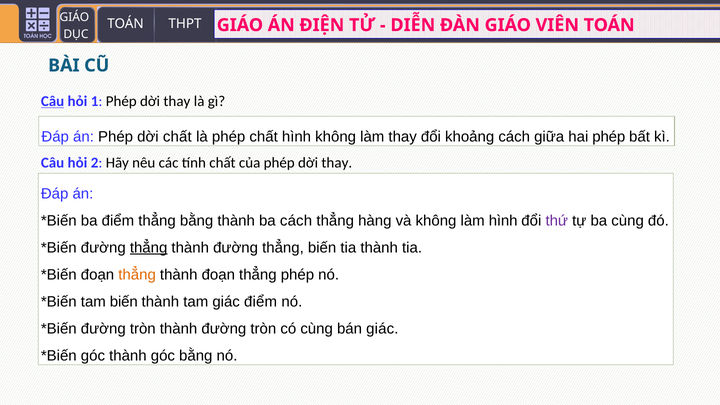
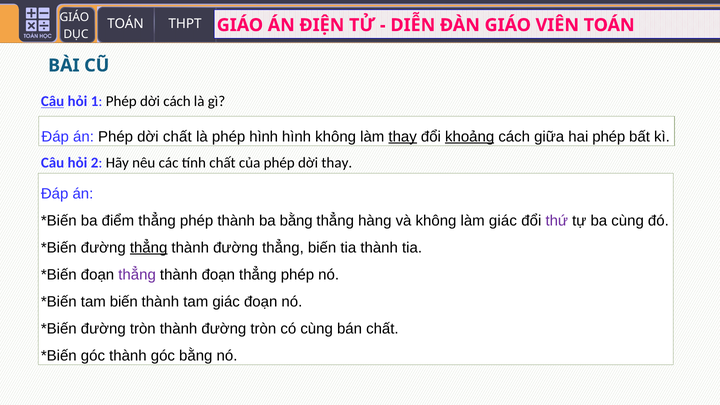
1 Phép dời thay: thay -> cách (177, 101)
phép chất: chất -> hình (264, 137)
thay underline: none -> present (403, 137)
khoảng underline: none -> present (470, 137)
điểm thẳng bằng: bằng -> phép (197, 221)
ba cách: cách -> bằng (296, 221)
làm hình: hình -> giác (503, 221)
thẳng colour: orange -> purple (137, 275)
giác điểm: điểm -> đoạn (261, 302)
bán giác: giác -> chất (382, 329)
